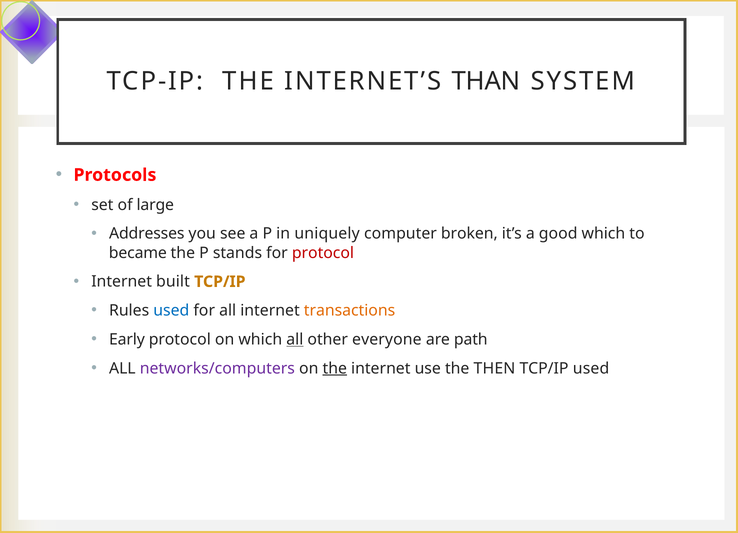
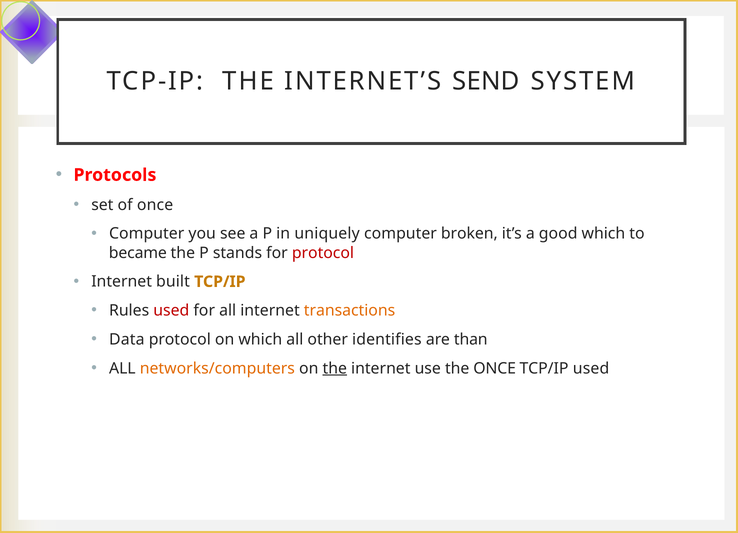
THAN: THAN -> SEND (486, 81)
of large: large -> once (155, 205)
Addresses: Addresses -> Computer (147, 234)
used colour: blue -> red (171, 311)
Early: Early -> Data (127, 339)
all underline: present -> none (295, 339)
everyone: everyone -> identifies (387, 339)
path: path -> than (471, 339)
networks/computers colour: purple -> orange (217, 368)
the THEN: THEN -> ONCE (495, 368)
